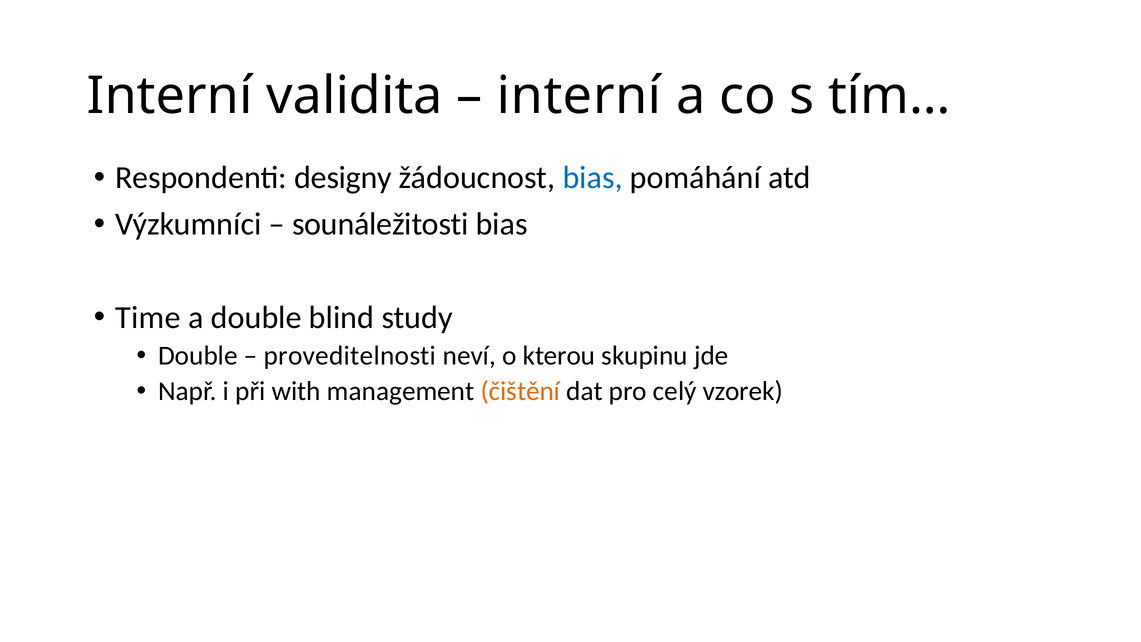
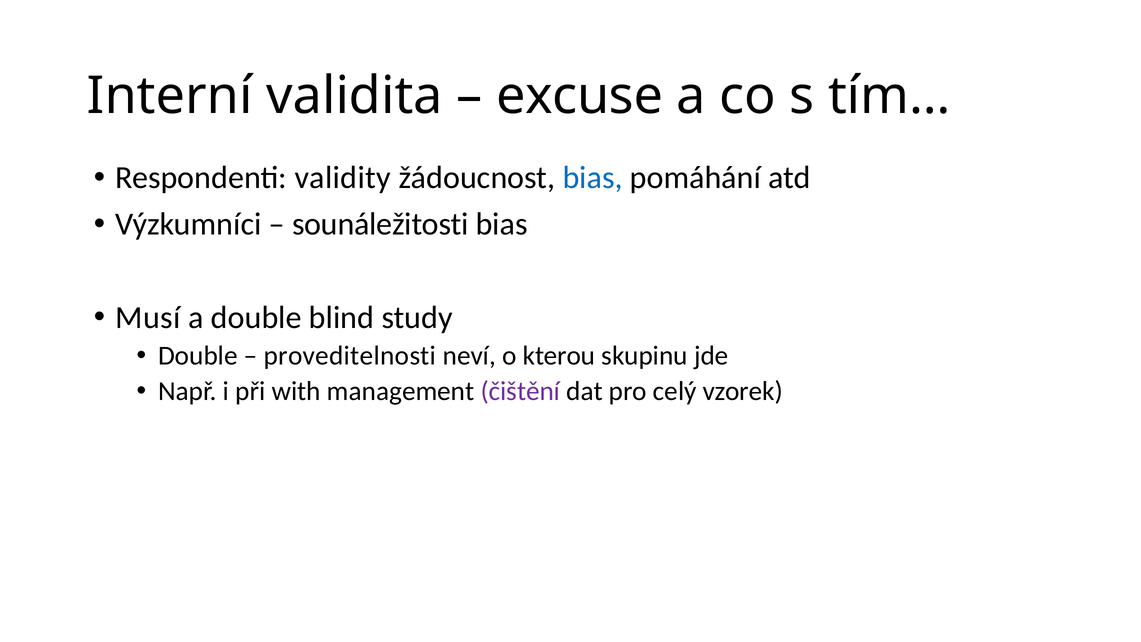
interní: interní -> excuse (580, 96)
designy: designy -> validity (343, 178)
Time: Time -> Musí (148, 317)
čištění colour: orange -> purple (520, 391)
